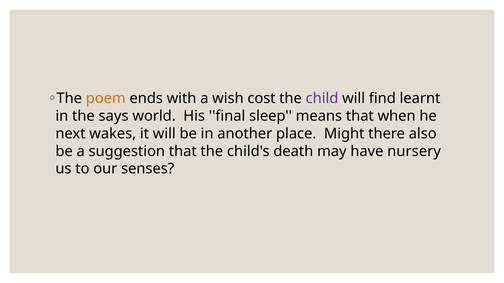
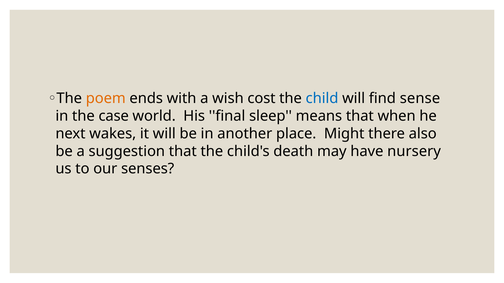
child colour: purple -> blue (322, 99)
learnt: learnt -> sense (420, 99)
says: says -> case (114, 116)
